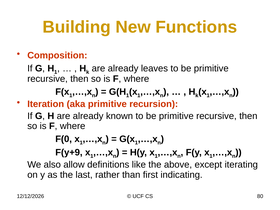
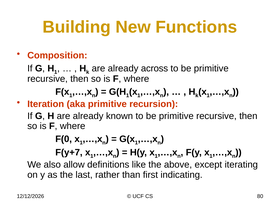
leaves: leaves -> across (154, 68)
F(y+9: F(y+9 -> F(y+7 (69, 152)
